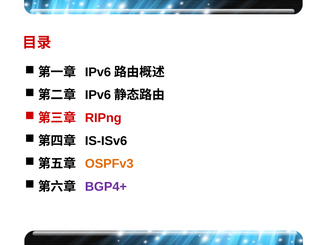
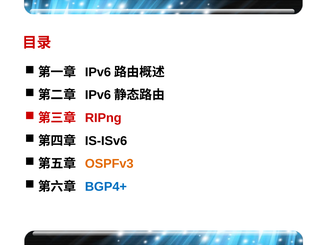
BGP4+ colour: purple -> blue (106, 187)
